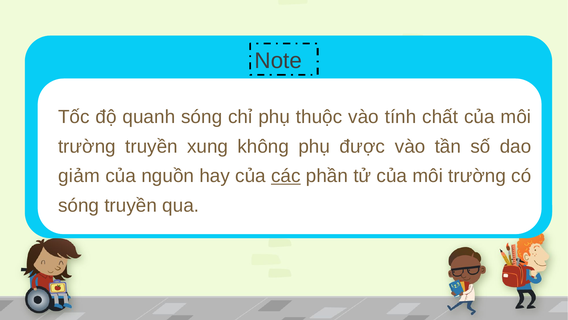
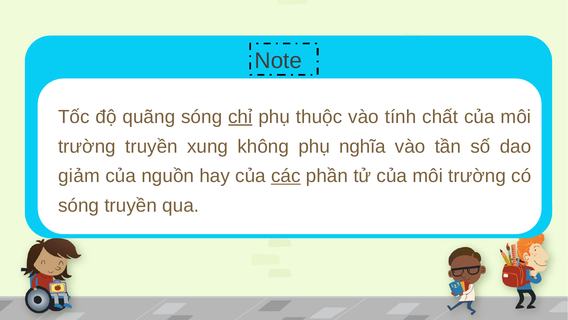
quanh: quanh -> quãng (149, 117)
chỉ underline: none -> present (240, 117)
được: được -> nghĩa (362, 146)
